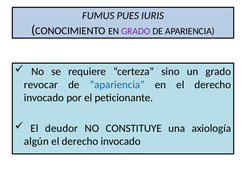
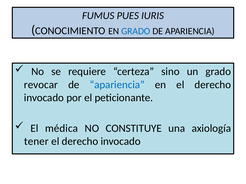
GRADO colour: purple -> blue (136, 31)
deudor: deudor -> médica (62, 129)
algún: algún -> tener (36, 142)
